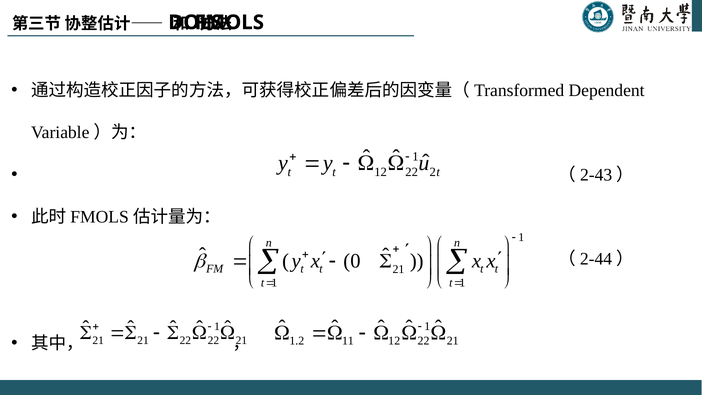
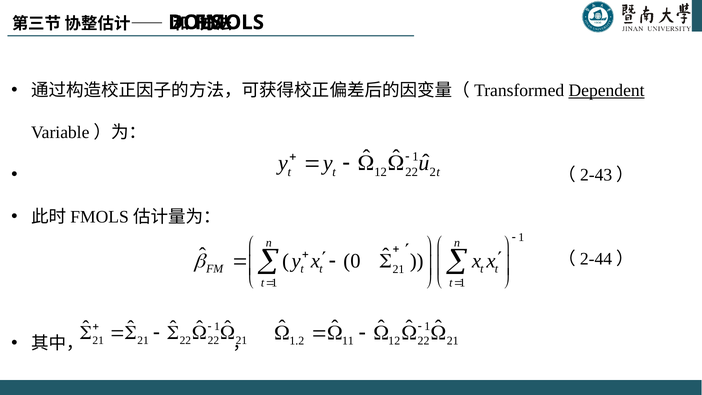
Dependent underline: none -> present (607, 91)
